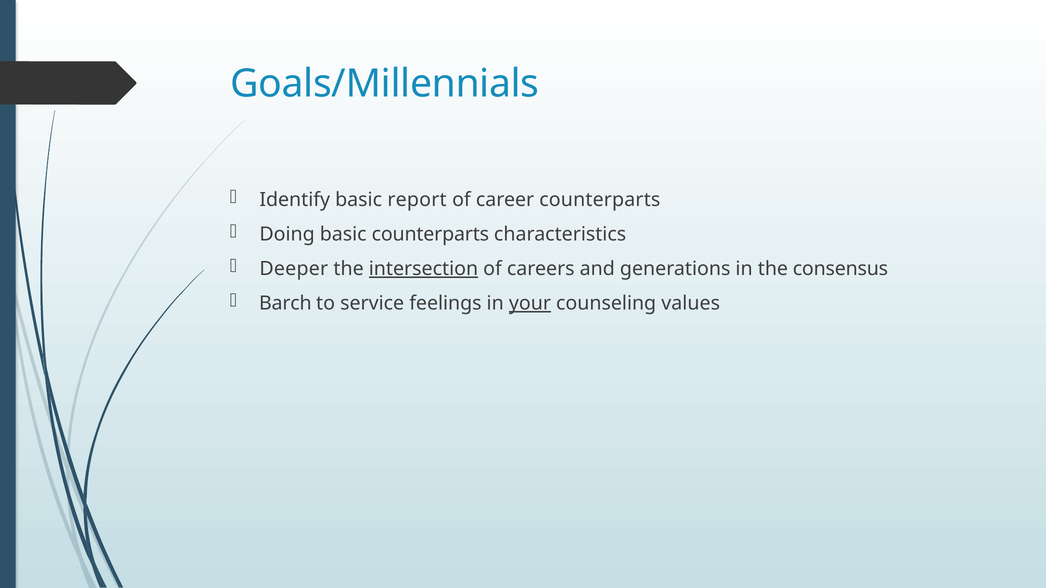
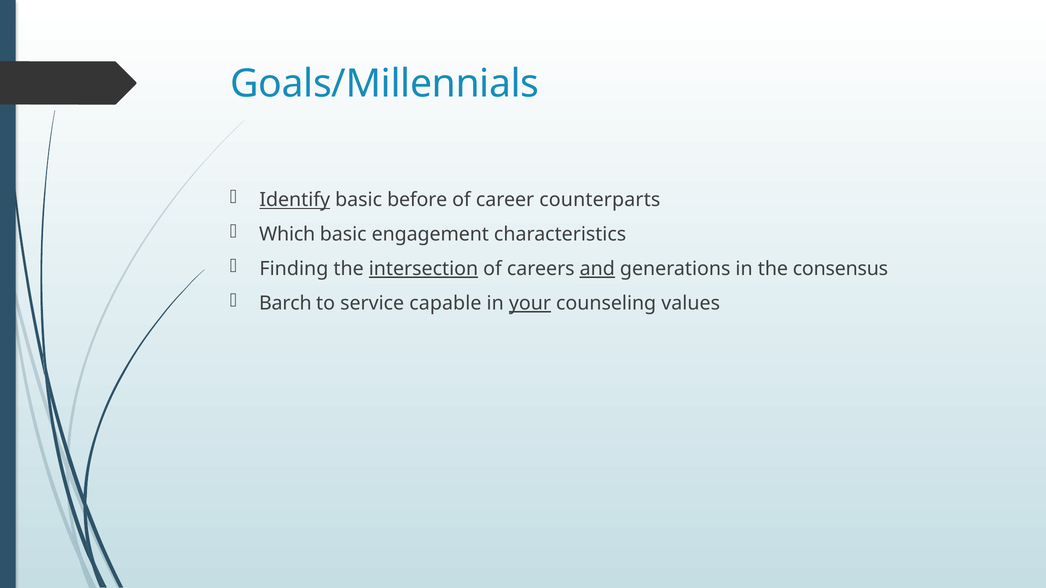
Identify underline: none -> present (295, 200)
report: report -> before (417, 200)
Doing: Doing -> Which (287, 235)
basic counterparts: counterparts -> engagement (430, 235)
Deeper: Deeper -> Finding (294, 269)
and underline: none -> present (597, 269)
feelings: feelings -> capable (445, 303)
